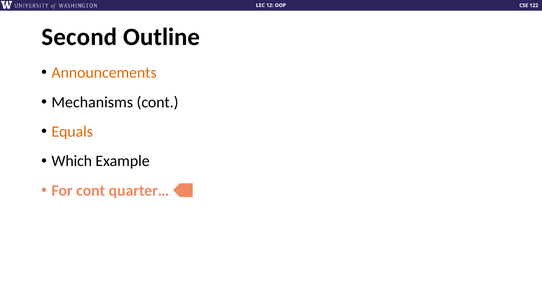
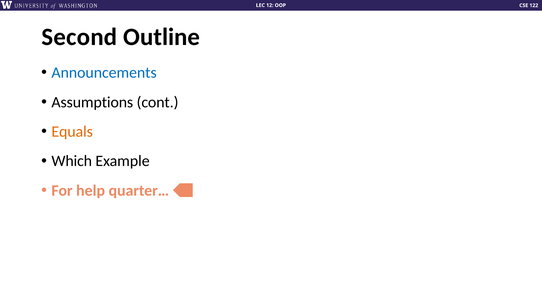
Announcements colour: orange -> blue (104, 73)
Mechanisms: Mechanisms -> Assumptions (92, 102)
For cont: cont -> help (91, 190)
